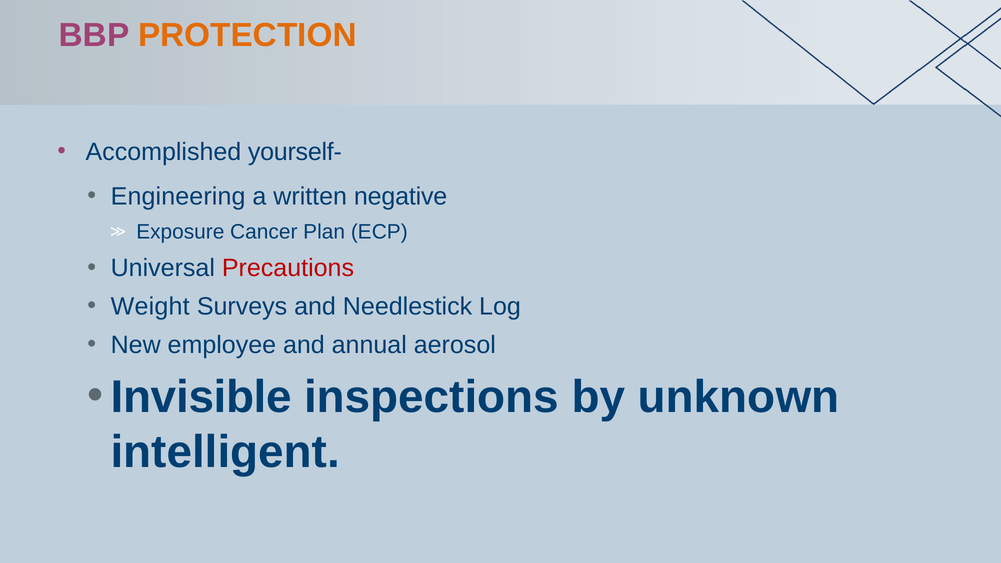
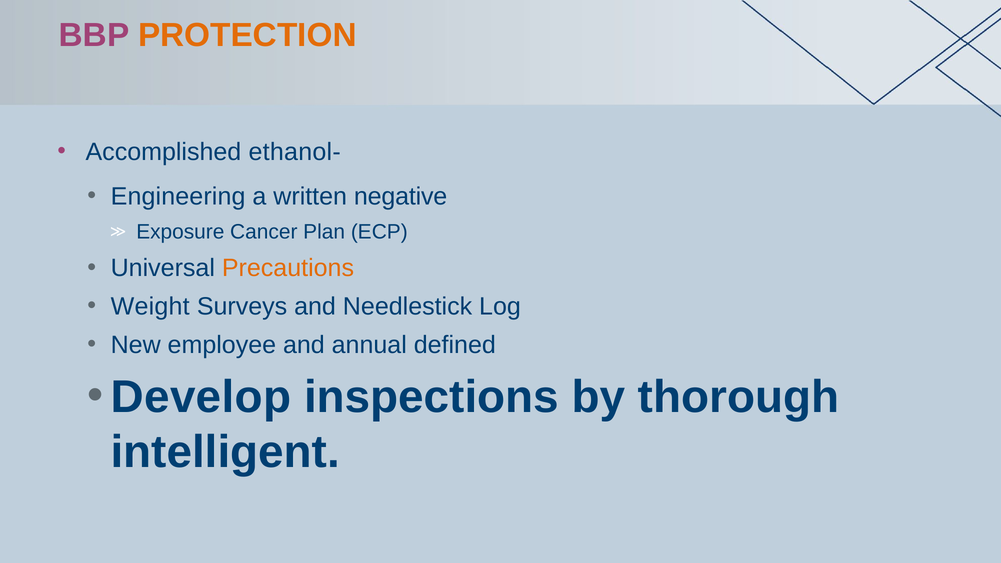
yourself-: yourself- -> ethanol- (295, 152)
Precautions colour: red -> orange (288, 268)
aerosol: aerosol -> defined (455, 345)
Invisible: Invisible -> Develop (201, 397)
unknown: unknown -> thorough (739, 397)
